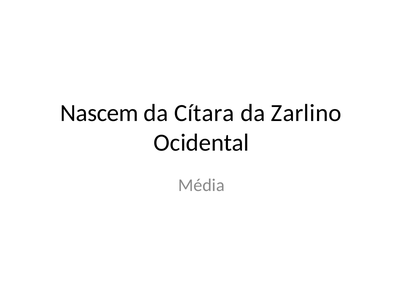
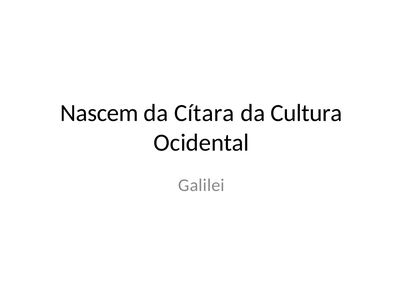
Zarlino: Zarlino -> Cultura (307, 113)
Média: Média -> Galilei (201, 185)
